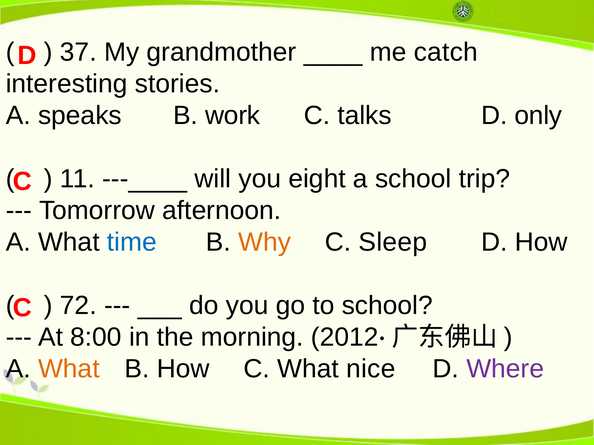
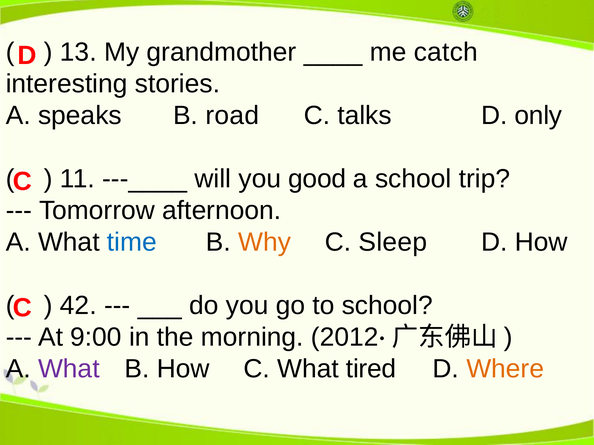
37: 37 -> 13 (78, 52)
work: work -> road (232, 116)
eight: eight -> good (317, 179)
72: 72 -> 42 (78, 306)
8:00: 8:00 -> 9:00 (96, 337)
What colour: orange -> purple (69, 369)
nice: nice -> tired (371, 369)
Where colour: purple -> orange (505, 369)
